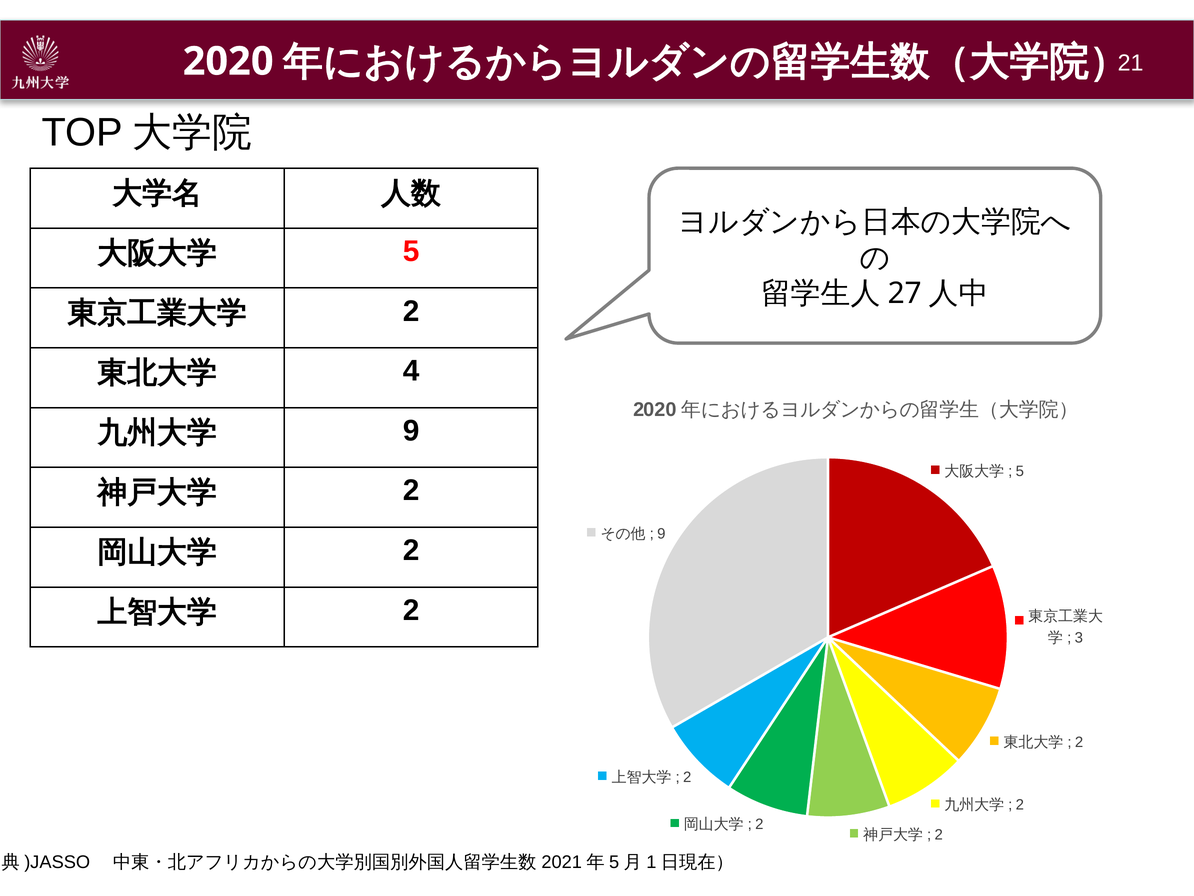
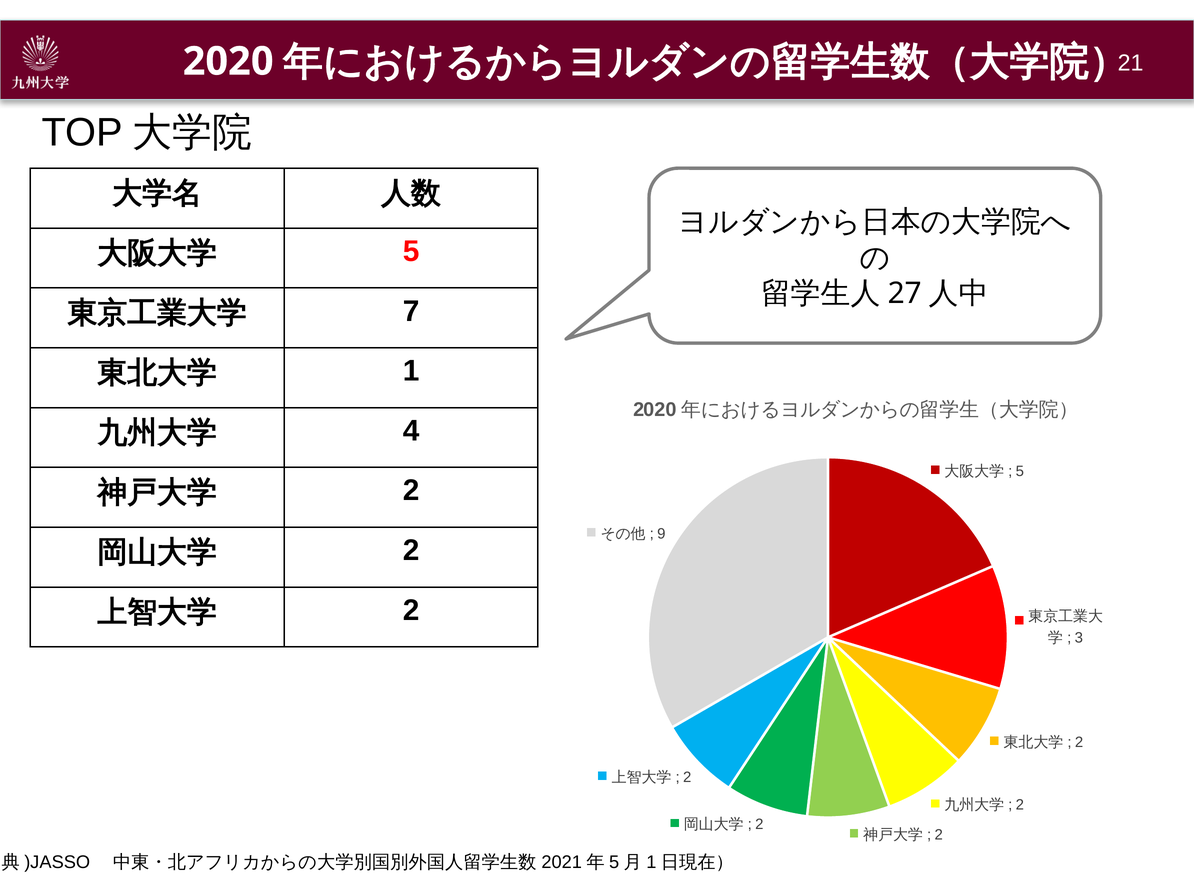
2: 2 -> 7 (411, 311)
4: 4 -> 1 (411, 371)
9: 9 -> 4 (411, 431)
